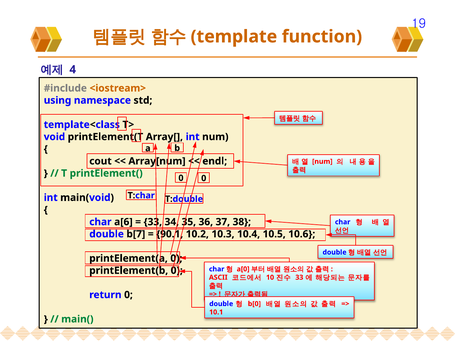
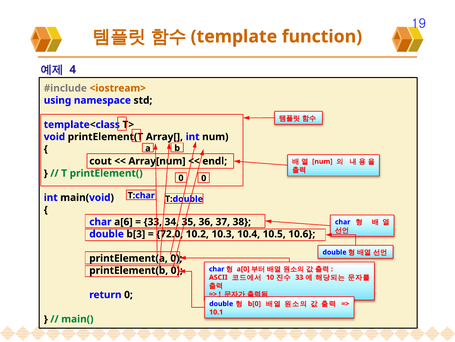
b[7: b[7 -> b[3 (136, 234)
90.1: 90.1 -> 72.0 (170, 234)
